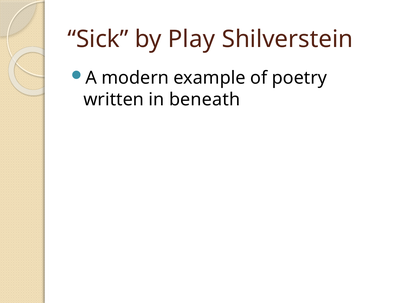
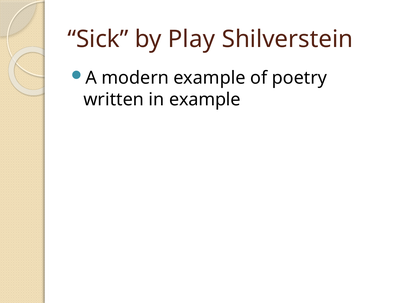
in beneath: beneath -> example (205, 100)
